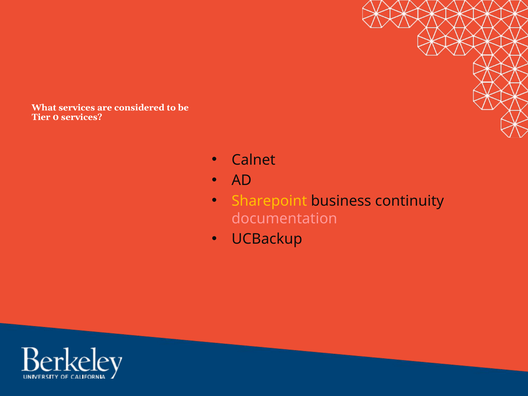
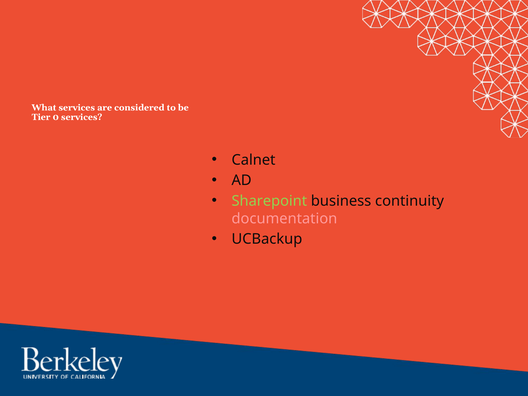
Sharepoint colour: yellow -> light green (269, 201)
